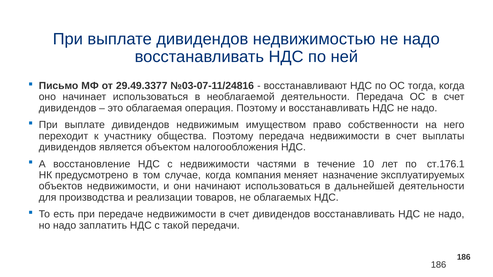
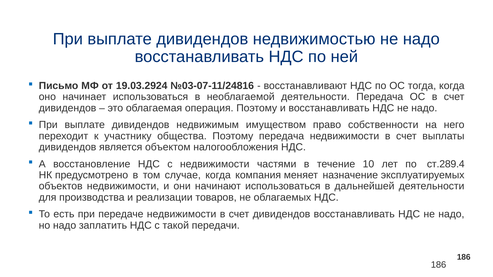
29.49.3377: 29.49.3377 -> 19.03.2924 (142, 86)
ст.176.1: ст.176.1 -> ст.289.4 (446, 164)
